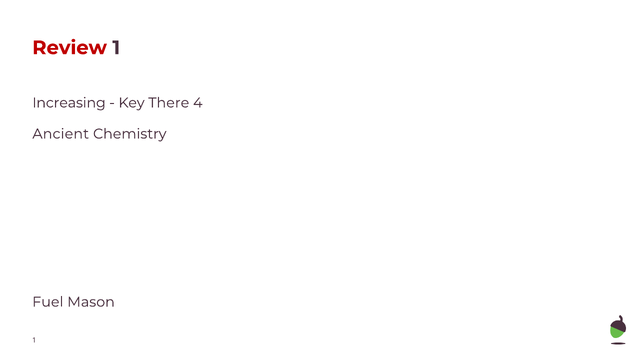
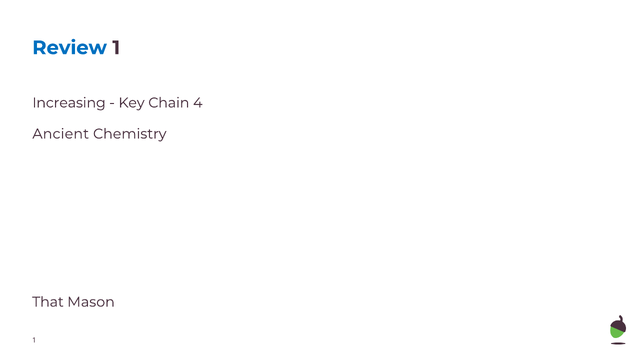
Review colour: red -> blue (70, 48)
There: There -> Chain (169, 103)
Fuel: Fuel -> That (48, 302)
